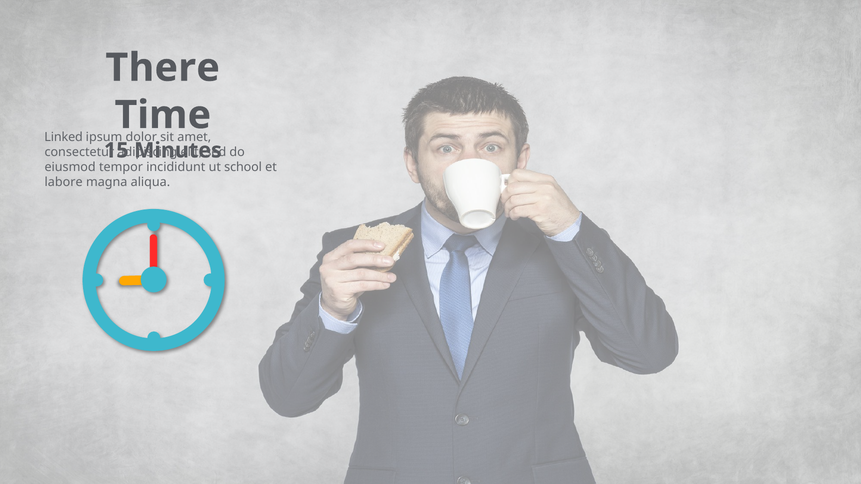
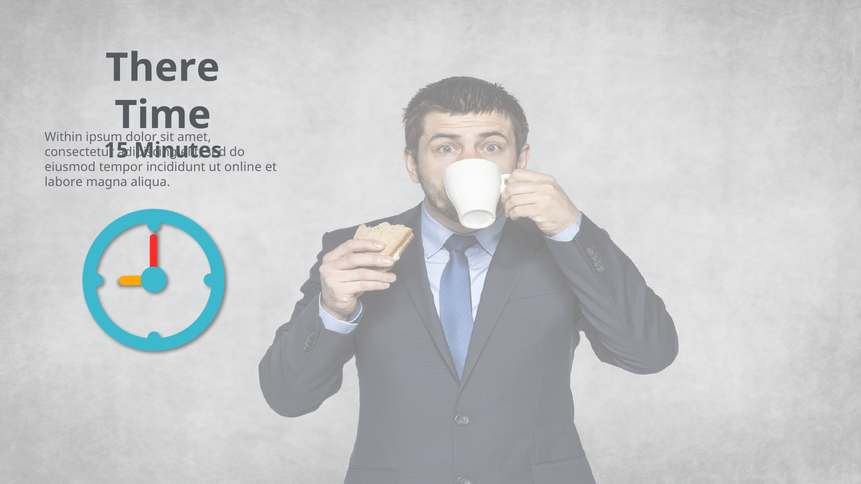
Linked: Linked -> Within (64, 137)
school: school -> online (243, 167)
